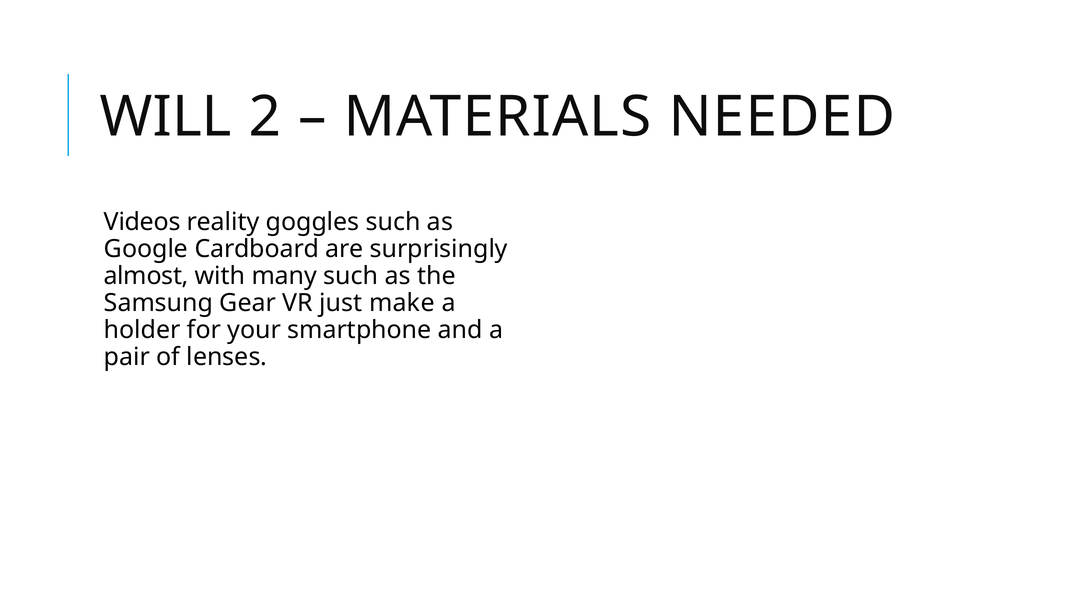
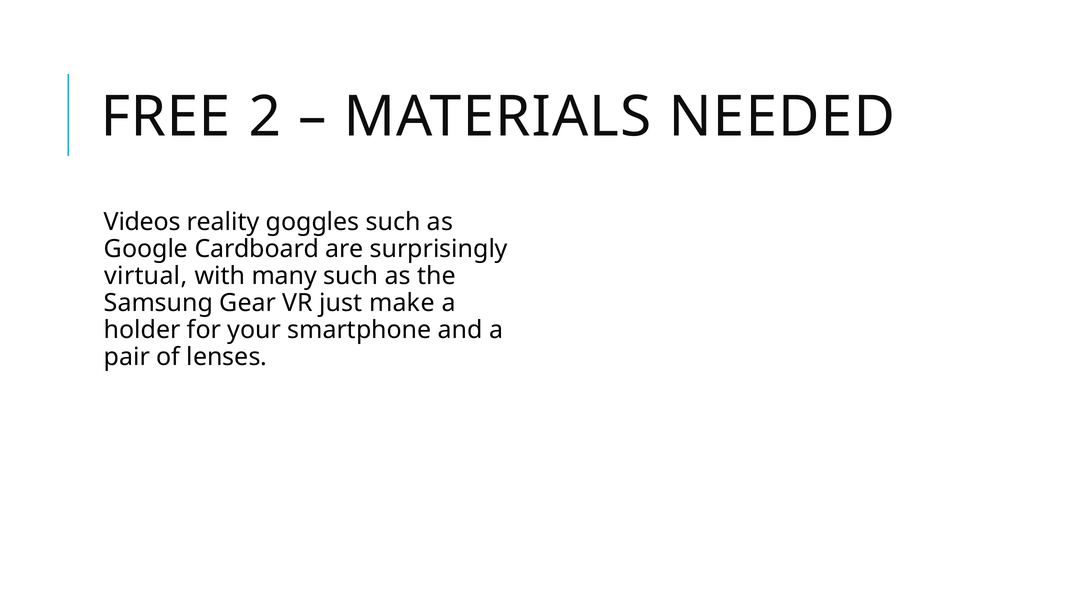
WILL: WILL -> FREE (166, 117)
almost: almost -> virtual (146, 276)
